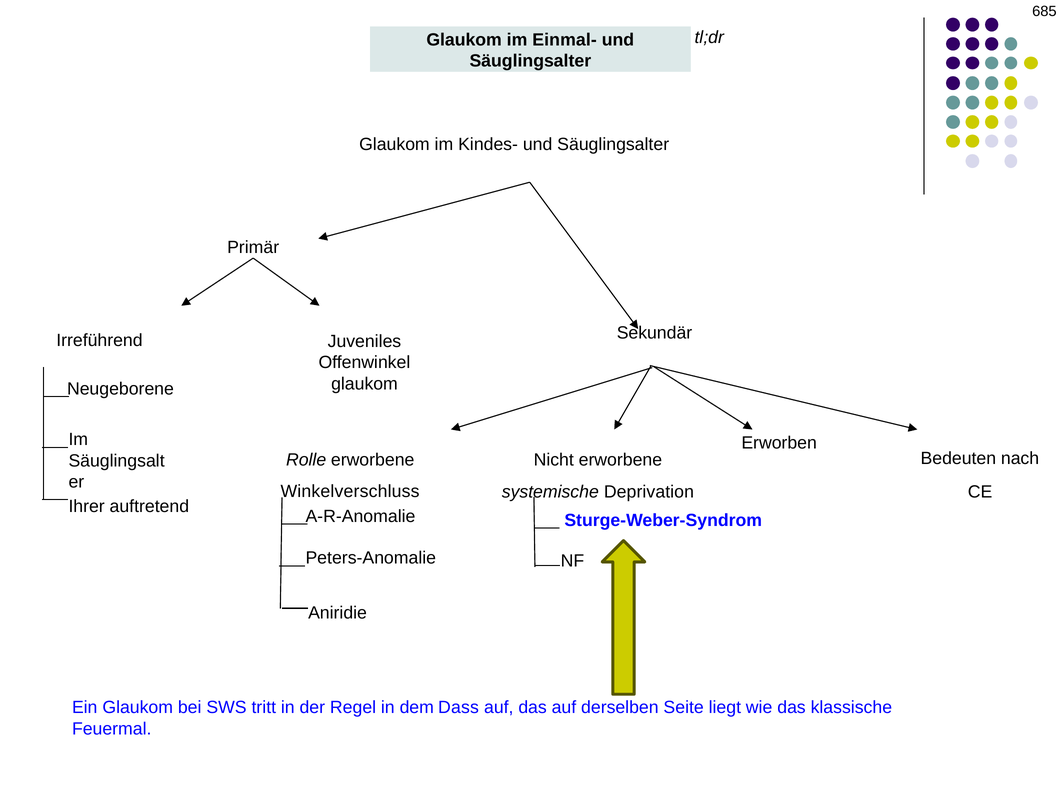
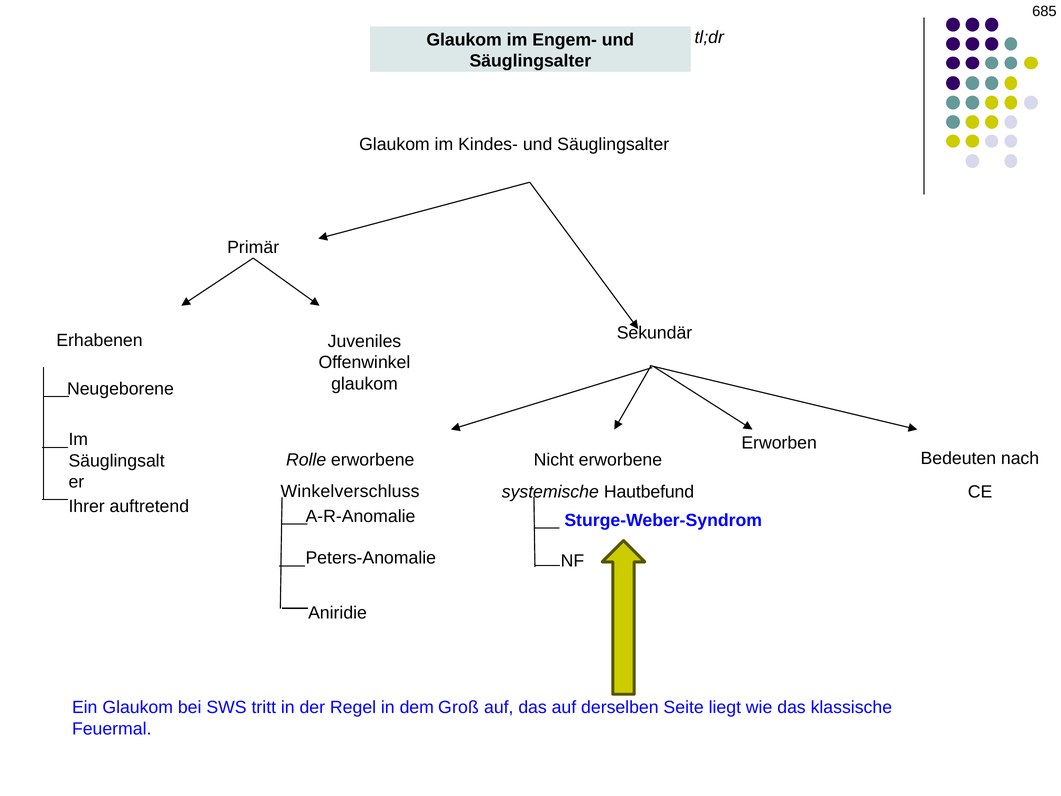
Einmal-: Einmal- -> Engem- (565, 40)
Irreführend: Irreführend -> Erhabenen (99, 340)
Deprivation: Deprivation -> Hautbefund (649, 492)
Dass: Dass -> Groß (458, 707)
